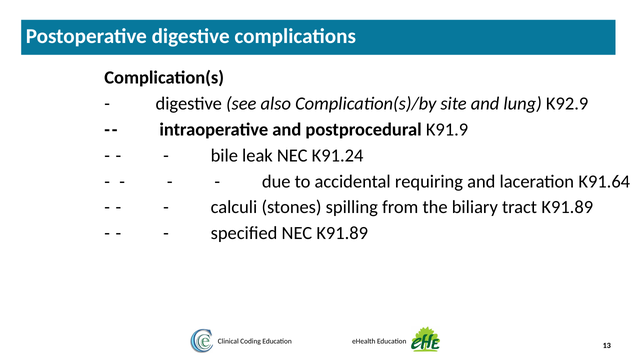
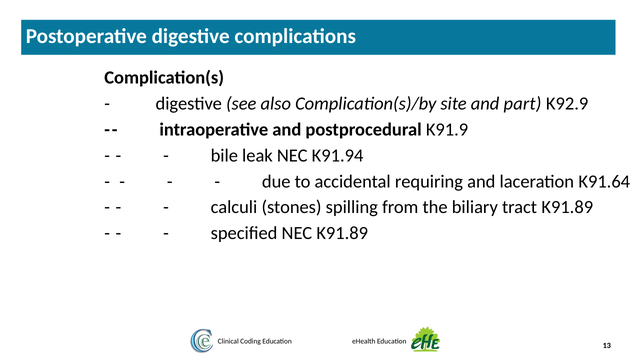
lung: lung -> part (523, 103)
K91.24: K91.24 -> K91.94 (338, 155)
